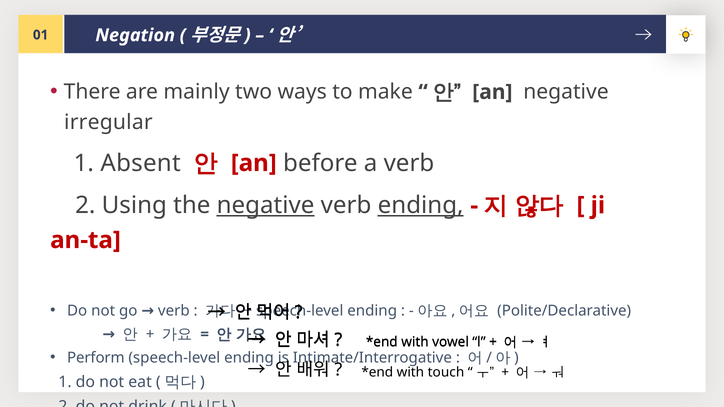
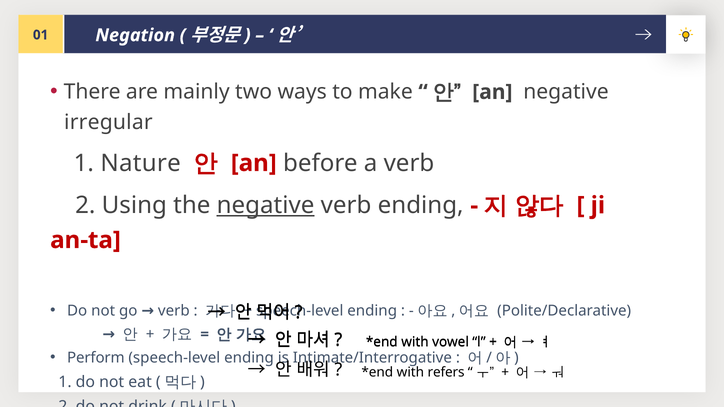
Absent: Absent -> Nature (141, 163)
ending underline: present -> none (421, 205)
touch: touch -> refers (446, 373)
